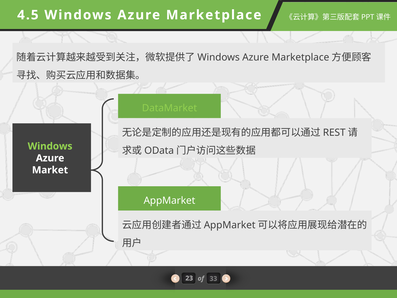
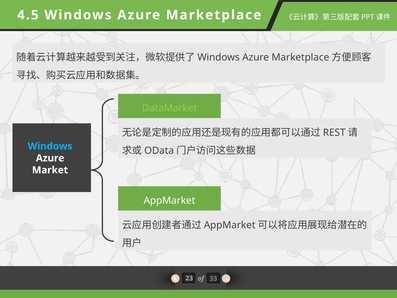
Windows colour: light green -> light blue (50, 146)
